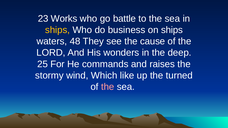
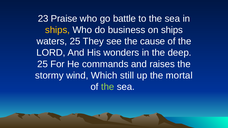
Works: Works -> Praise (64, 19)
waters 48: 48 -> 25 (75, 41)
like: like -> still (127, 76)
turned: turned -> mortal (179, 76)
the colour: pink -> light green (108, 87)
